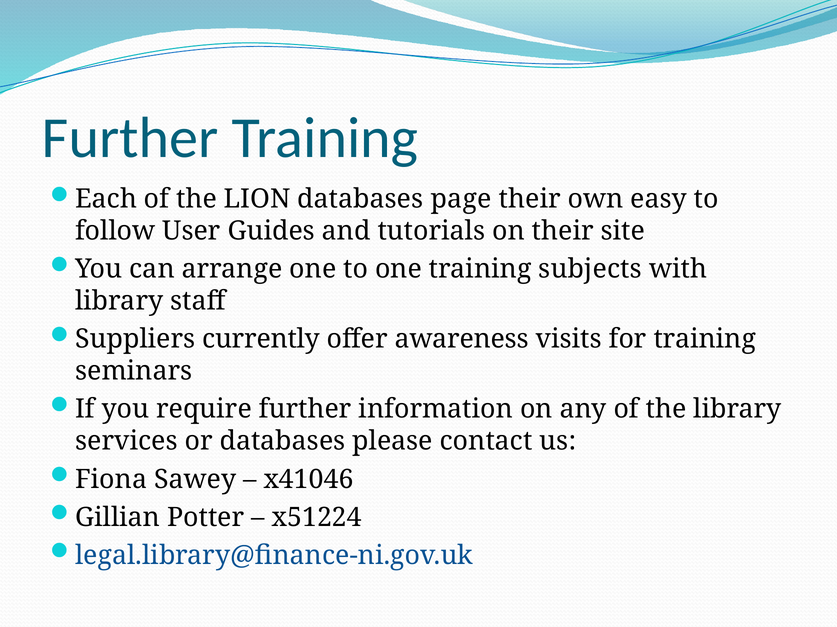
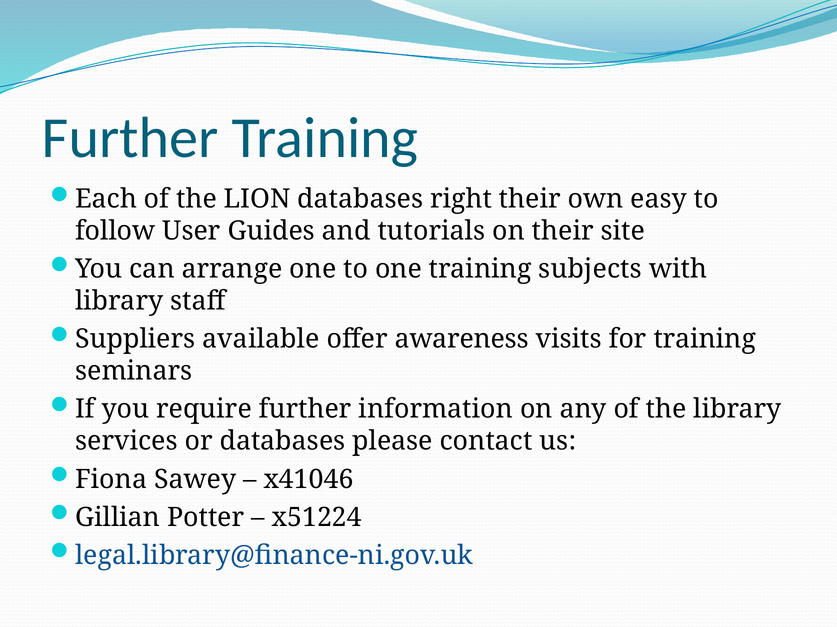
page: page -> right (461, 199)
currently: currently -> available (261, 339)
